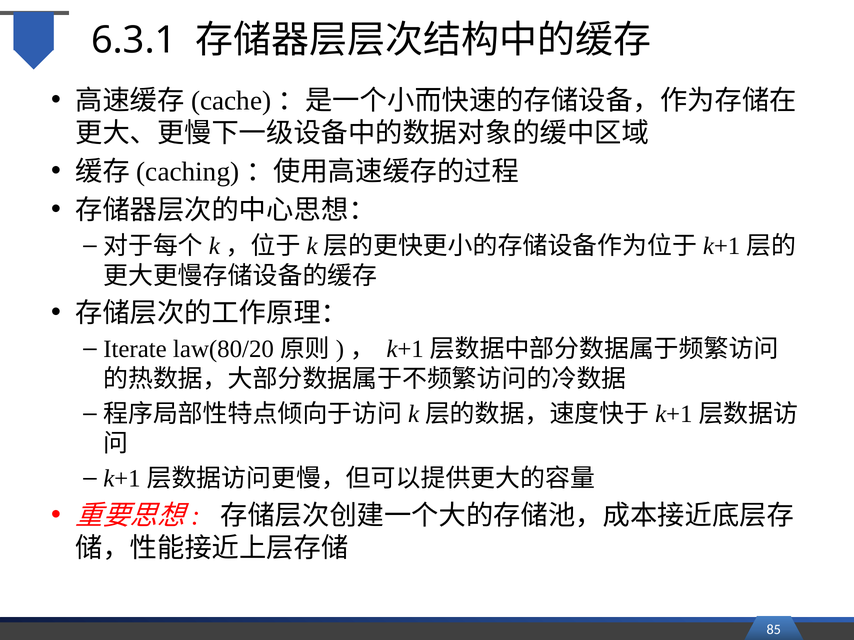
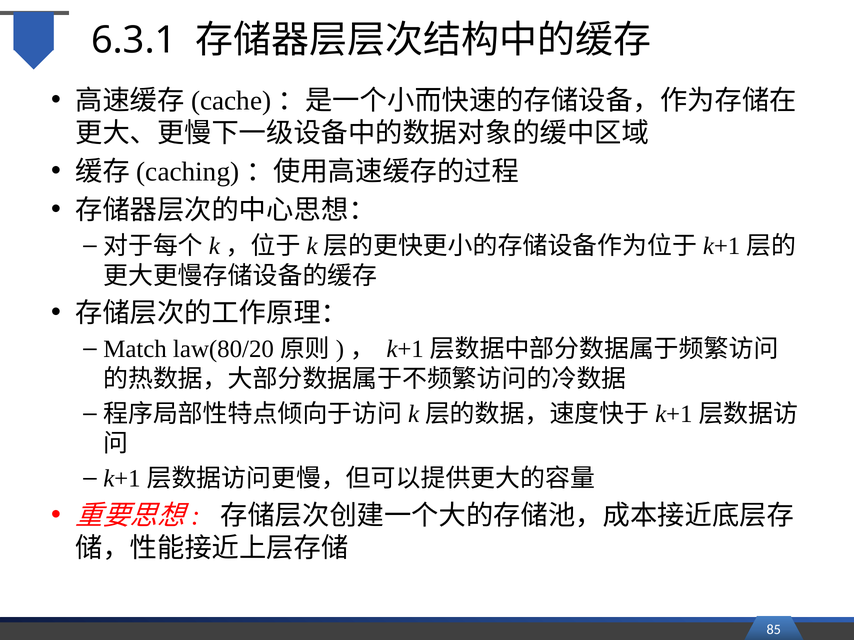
Iterate: Iterate -> Match (135, 349)
